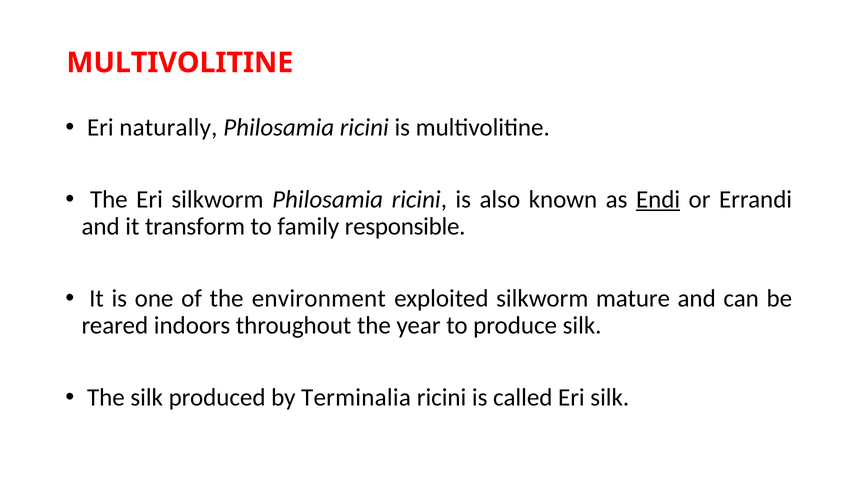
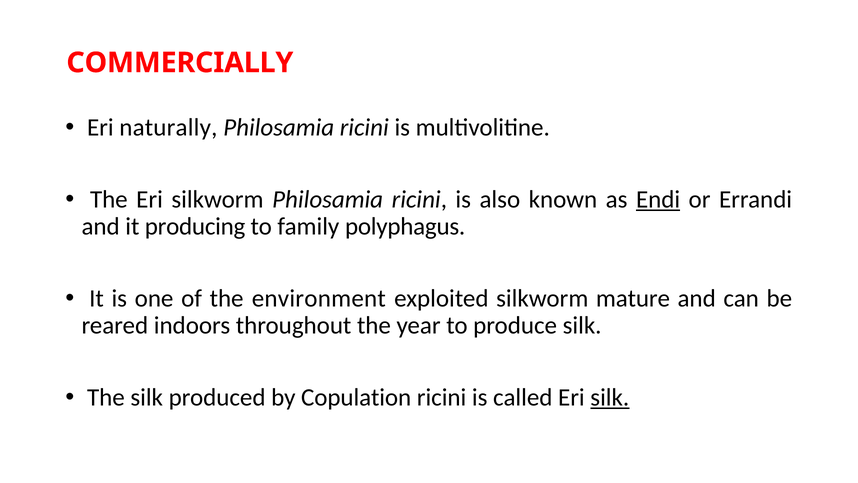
MULTIVOLITINE: MULTIVOLITINE -> COMMERCIALLY (180, 63)
transform: transform -> producing (195, 226)
responsible: responsible -> polyphagus (405, 226)
Terminalia: Terminalia -> Copulation (356, 397)
silk underline: none -> present (610, 397)
